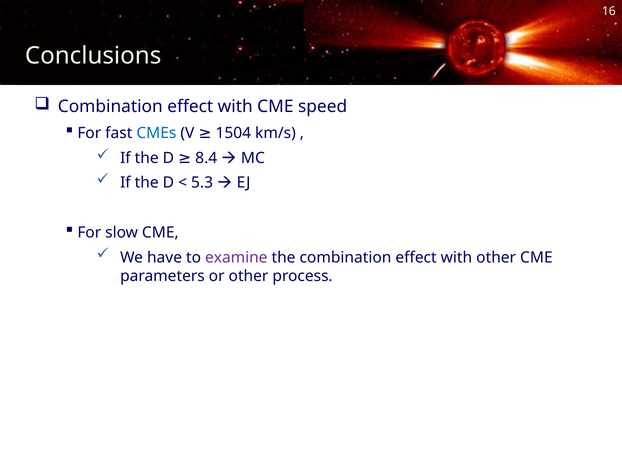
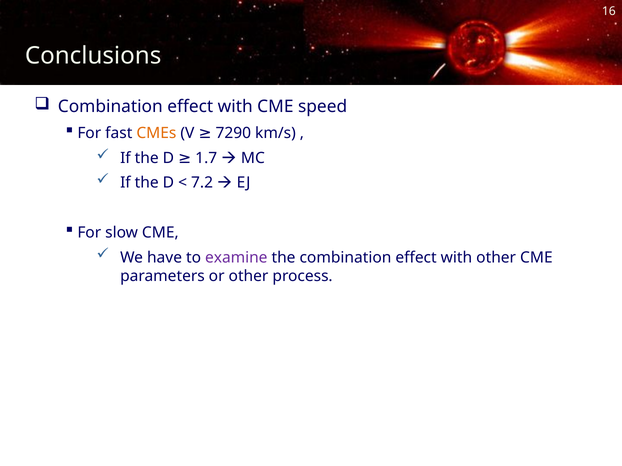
CMEs colour: blue -> orange (156, 133)
1504: 1504 -> 7290 (233, 133)
8.4: 8.4 -> 1.7 (206, 158)
5.3: 5.3 -> 7.2 (202, 183)
